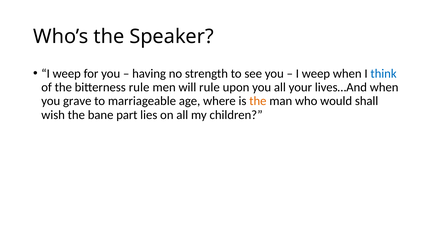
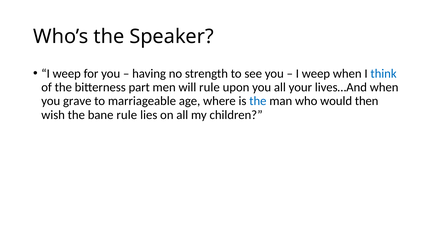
bitterness rule: rule -> part (139, 87)
the colour: orange -> blue (258, 101)
shall: shall -> then (367, 101)
bane part: part -> rule (127, 115)
